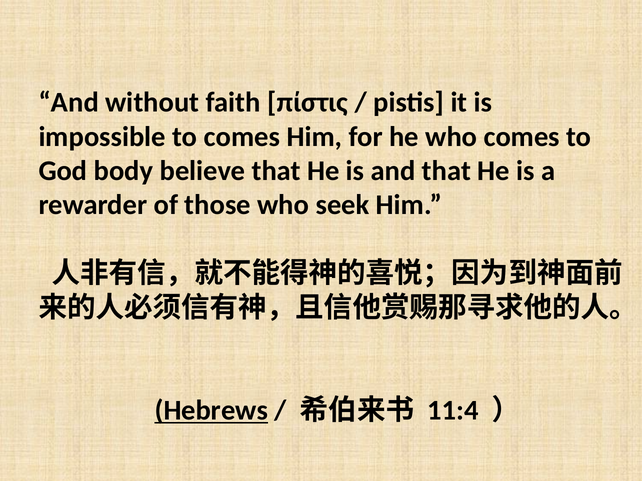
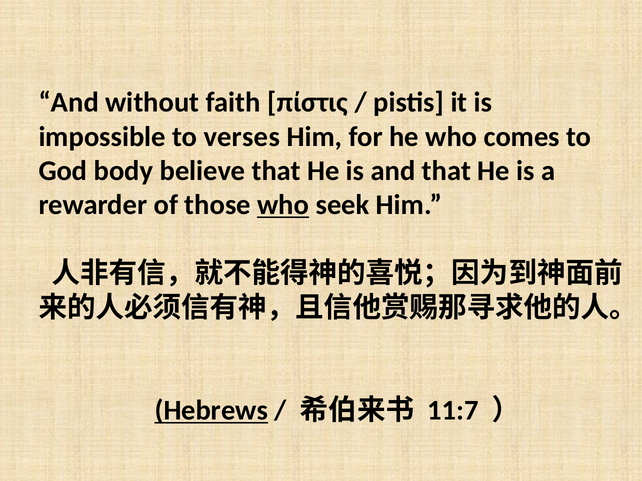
to comes: comes -> verses (242, 137)
who underline: none -> present (283, 205)
11:4: 11:4 -> 11:7 (453, 411)
